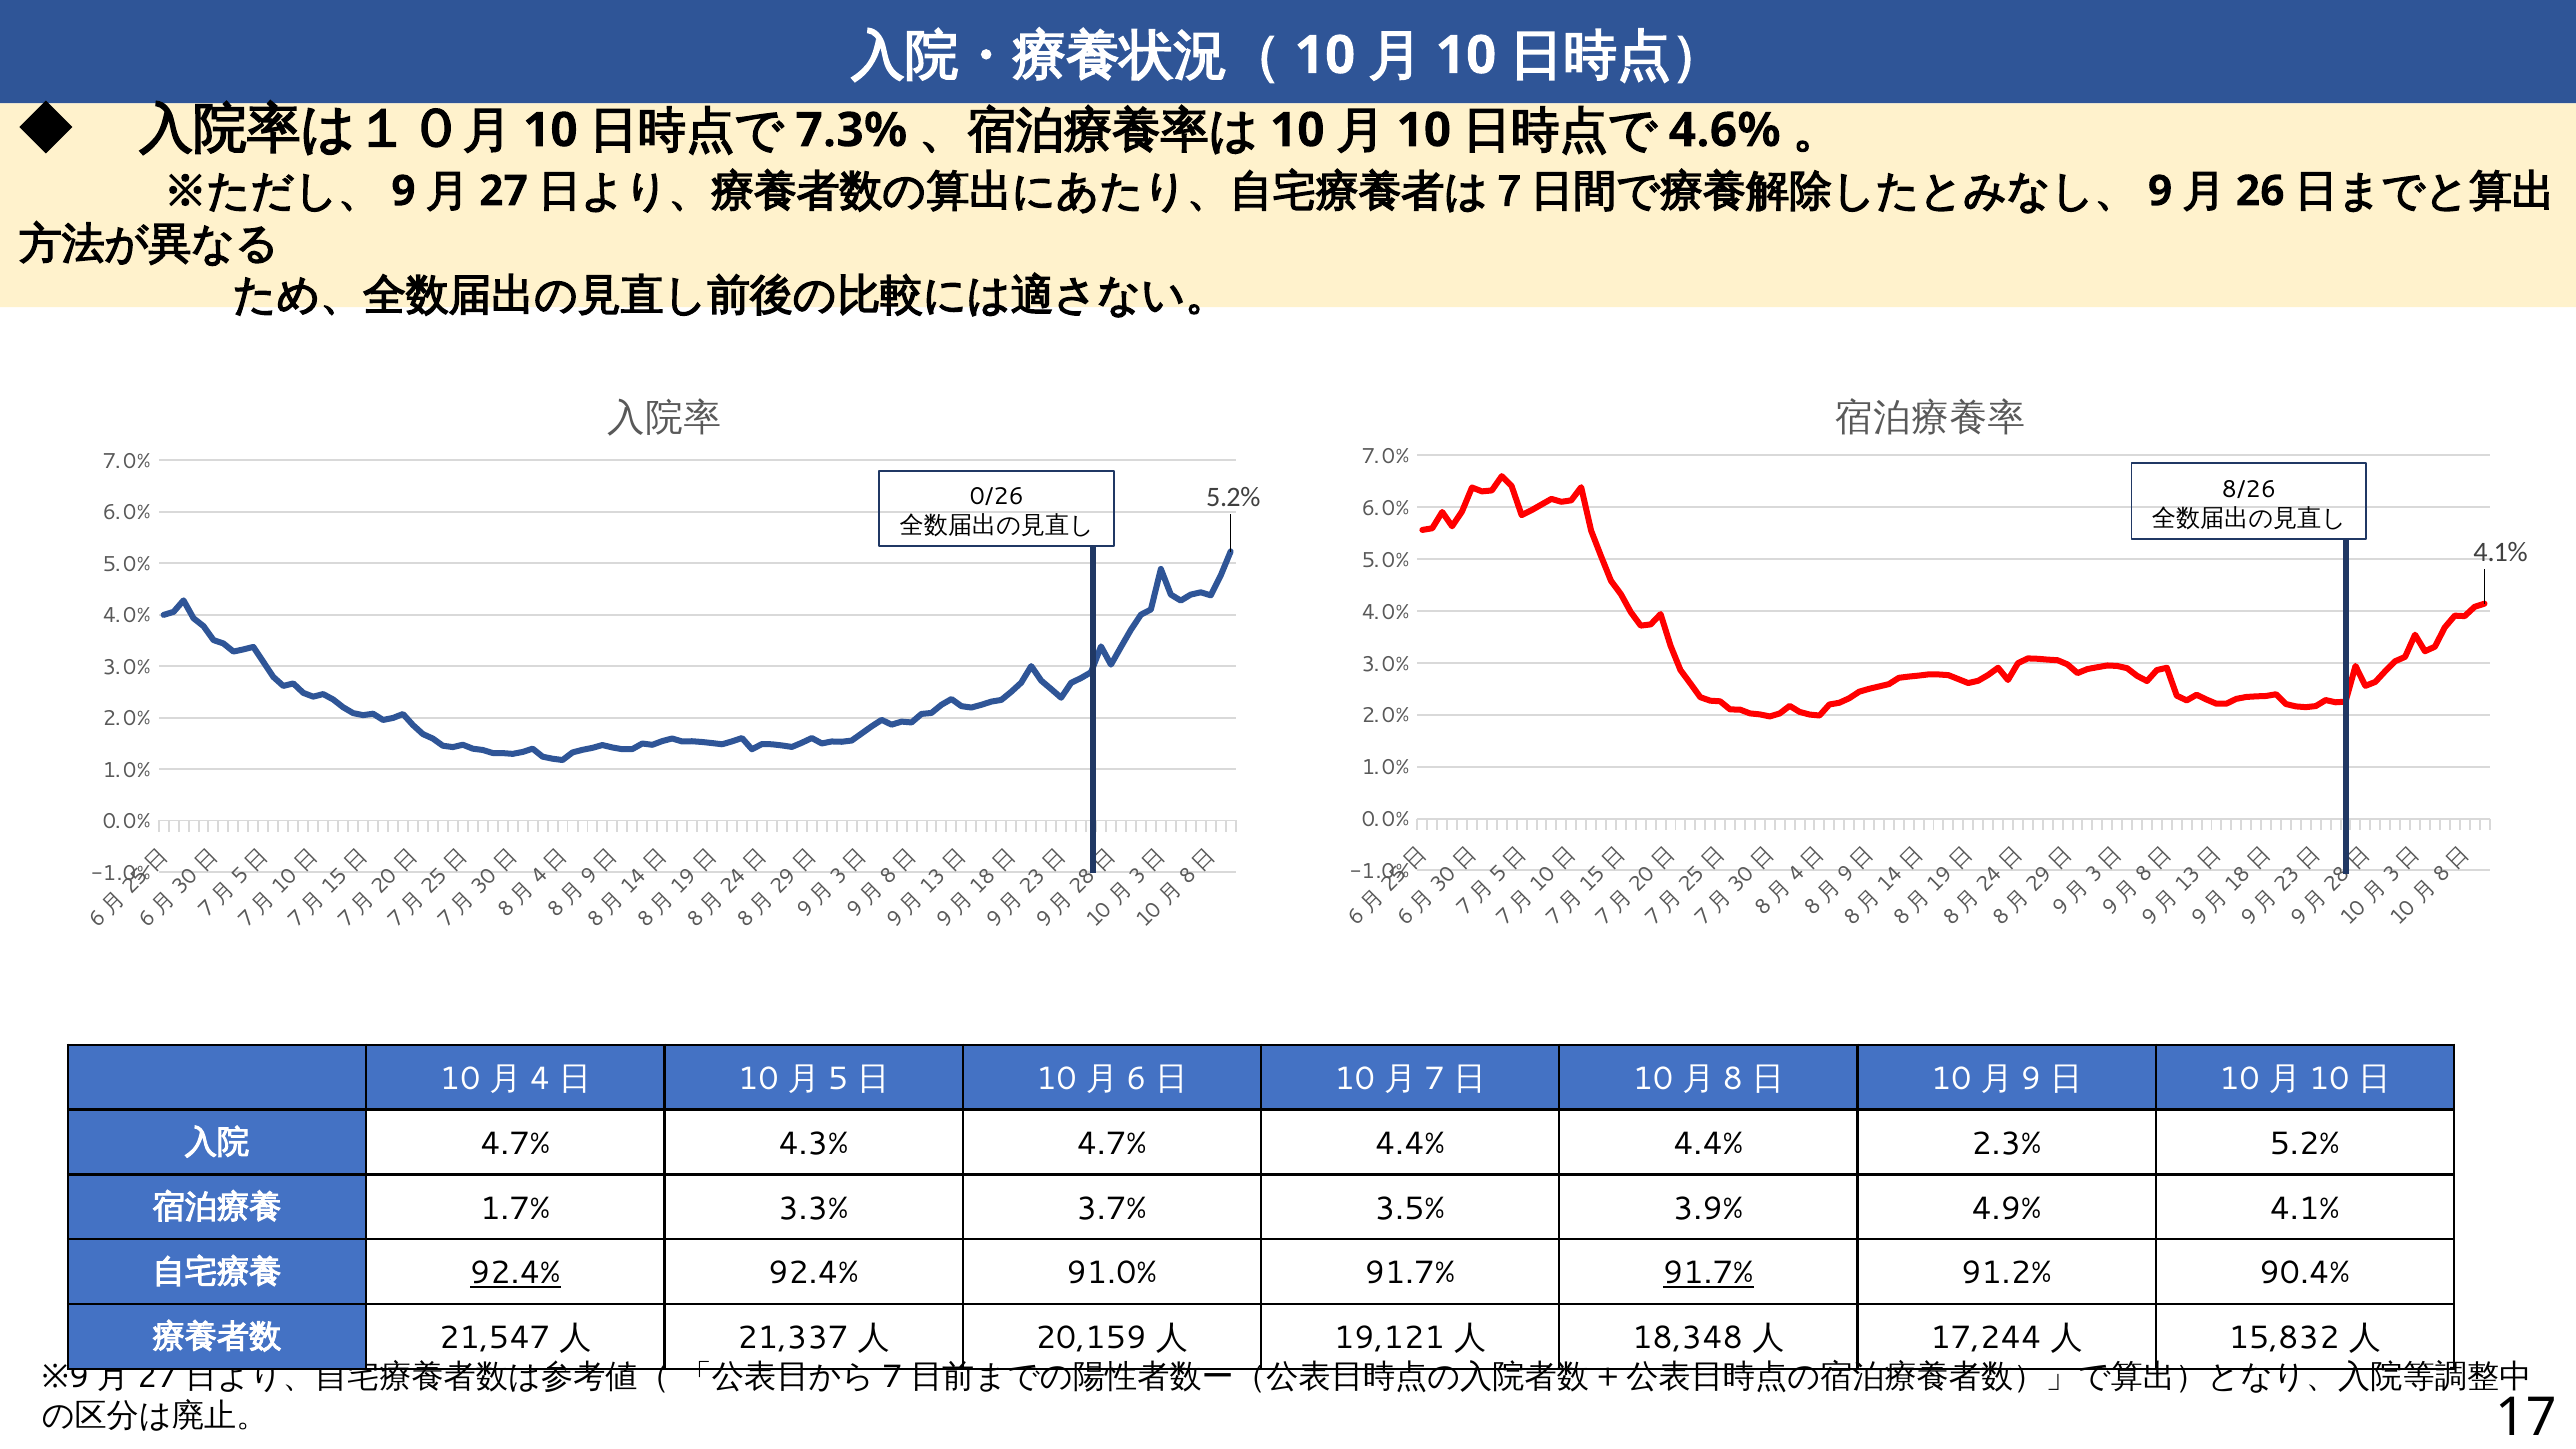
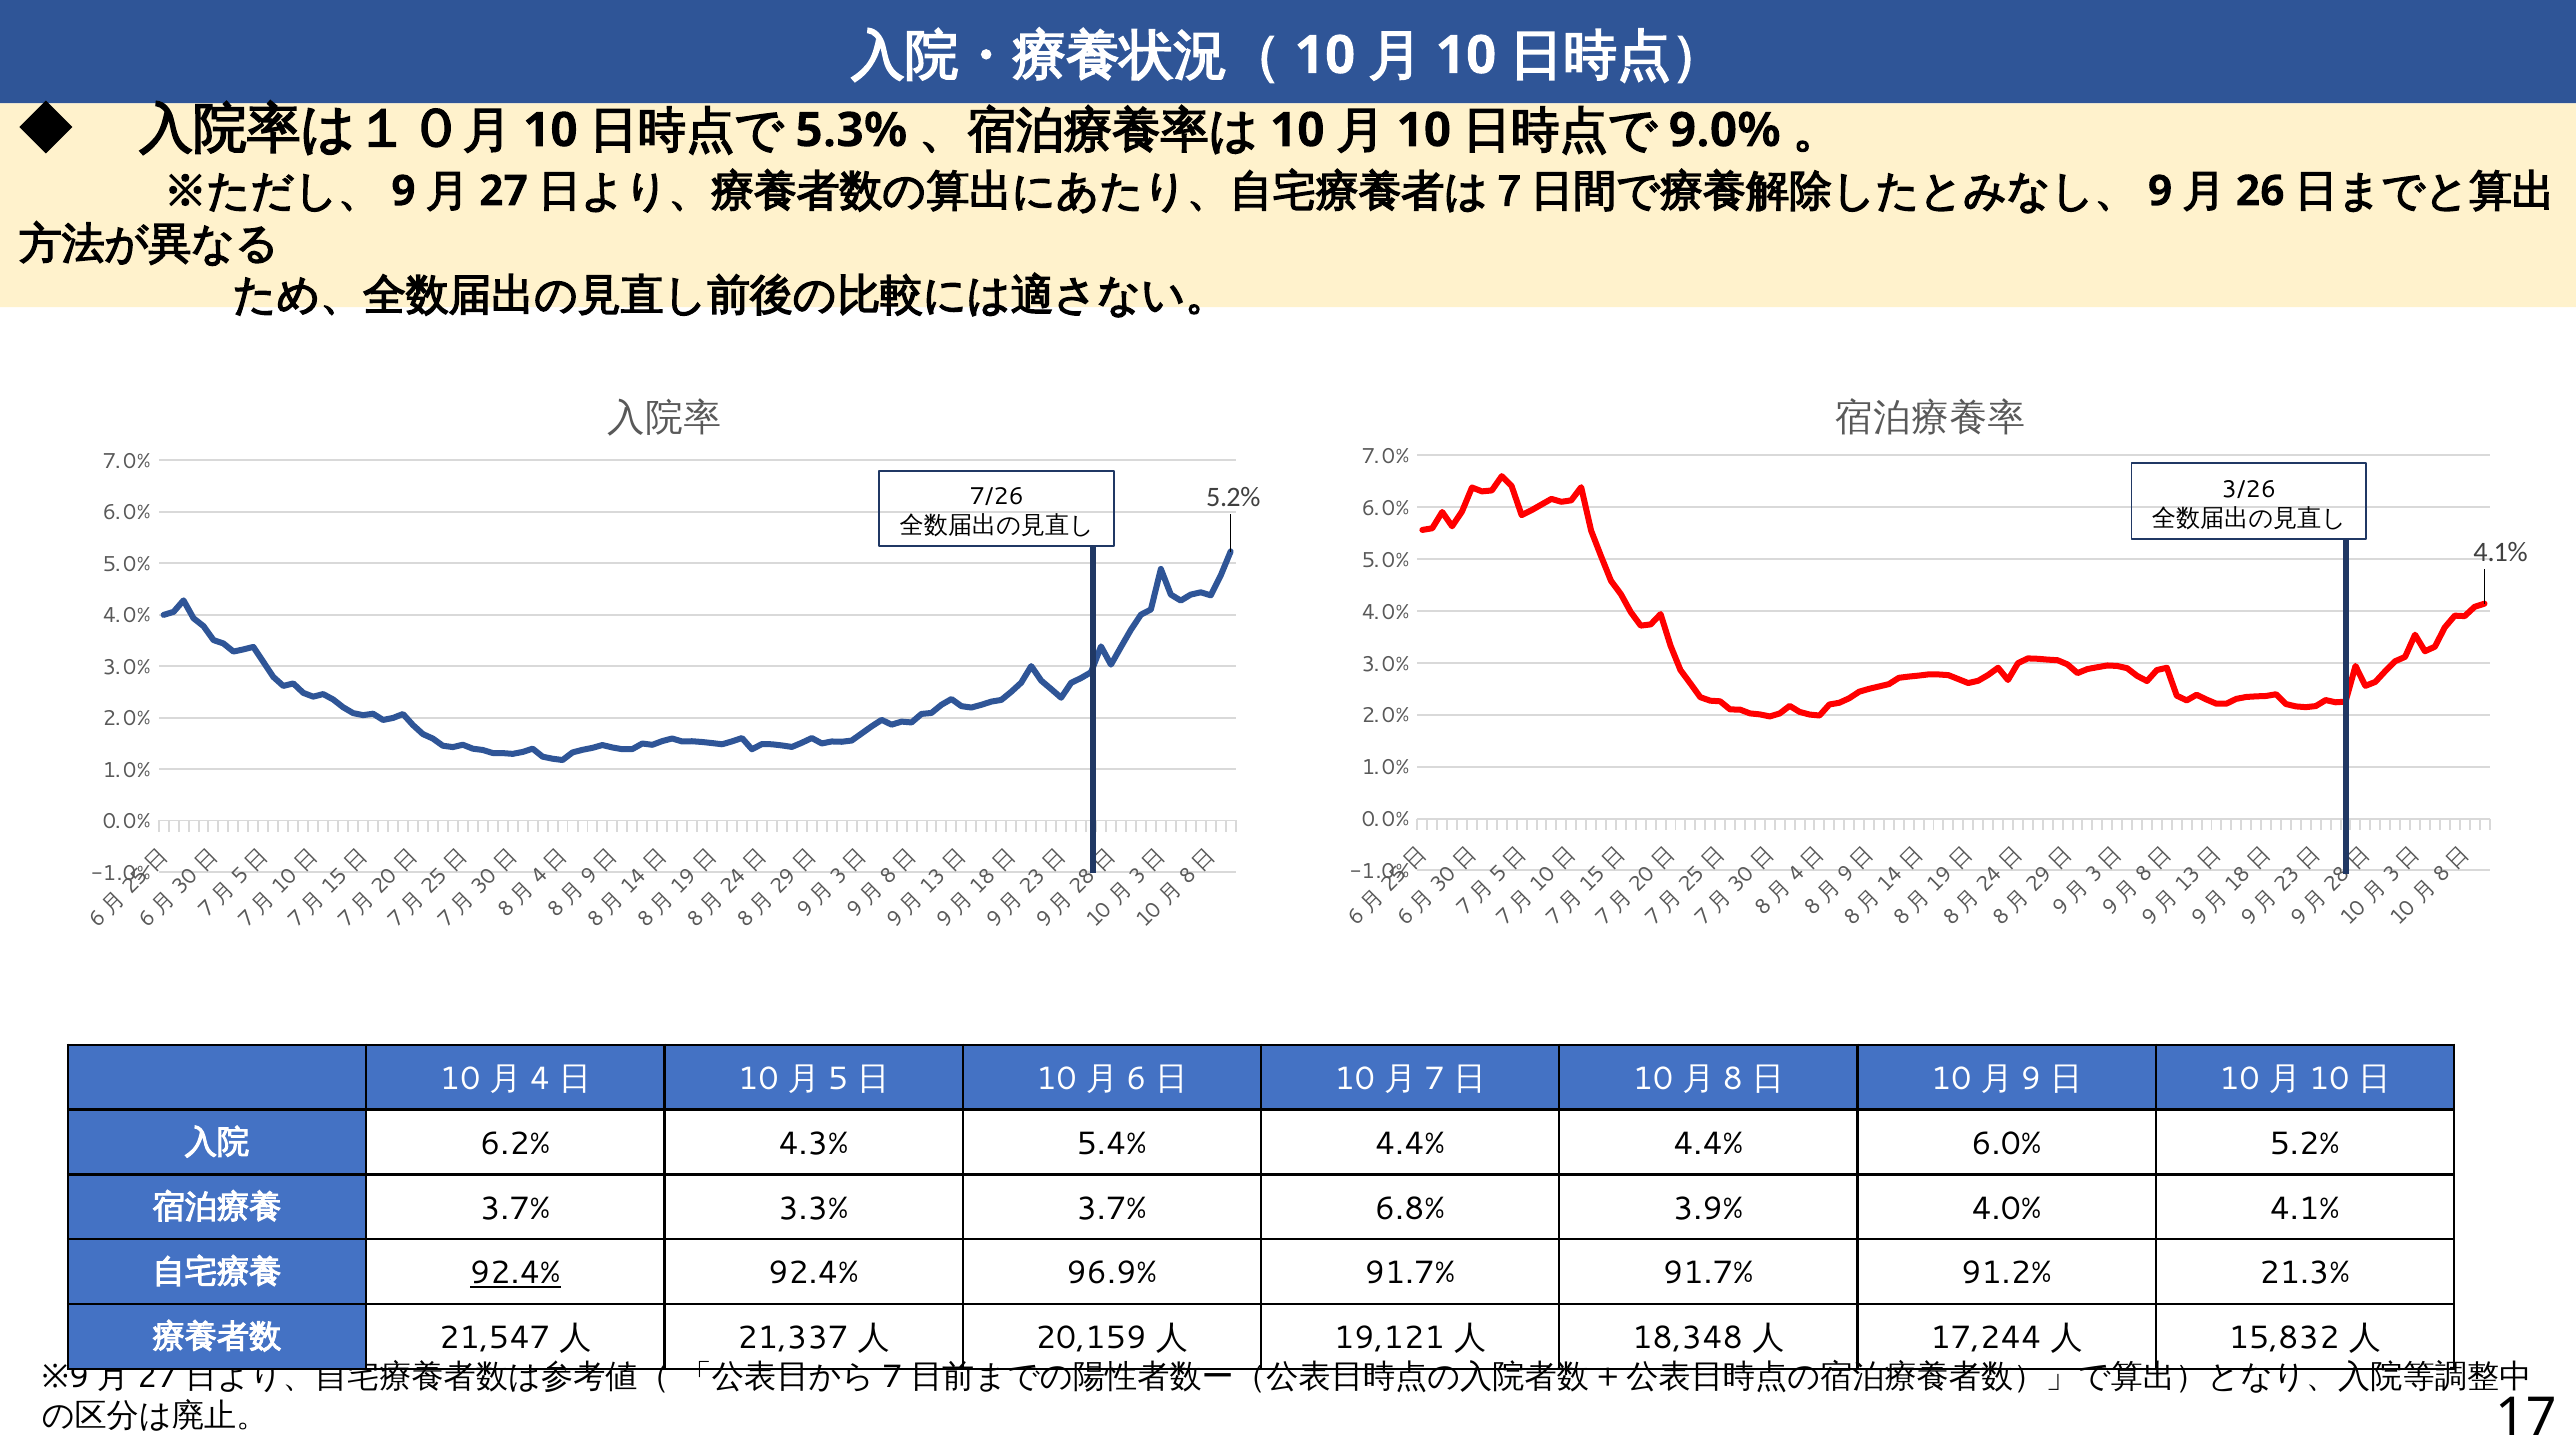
7.3%: 7.3% -> 5.3% (851, 130)
4.6%: 4.6% -> 9.0% (1725, 130)
8/26: 8/26 -> 3/26 (2249, 489)
0/26: 0/26 -> 7/26 (997, 496)
4.7%: 4.7% -> 6.2% (515, 1144)
4.3% 4.7%: 4.7% -> 5.4% (1112, 1144)
4.4% 2.3%: 2.3% -> 6.0% (2007, 1144)
1.7%: 1.7% -> 3.7% (515, 1209)
3.5%: 3.5% -> 6.8% (1410, 1209)
3.9% 4.9%: 4.9% -> 4.0% (2007, 1209)
91.0%: 91.0% -> 96.9% (1112, 1273)
91.7% underline: present -> none (1708, 1273)
90.4%: 90.4% -> 21.3% (2305, 1273)
